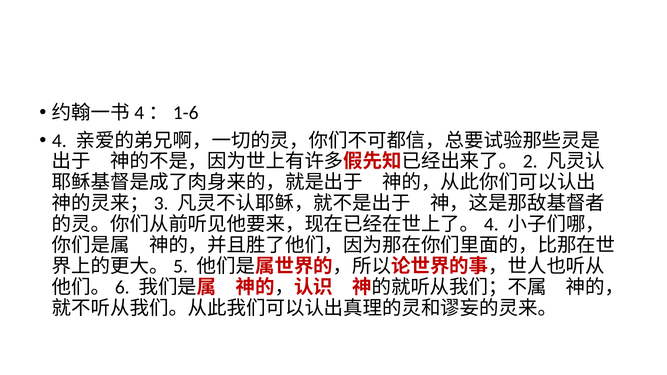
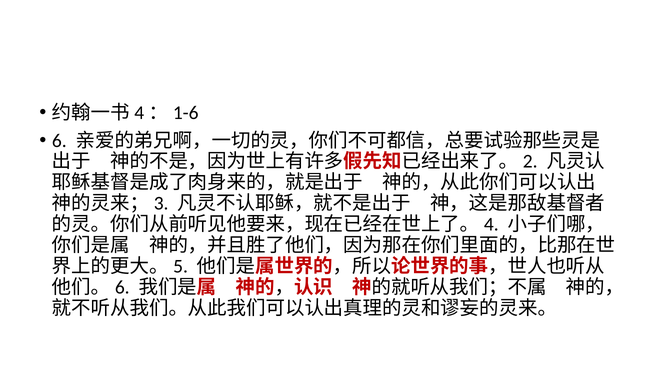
4: 4 -> 6 (59, 141)
